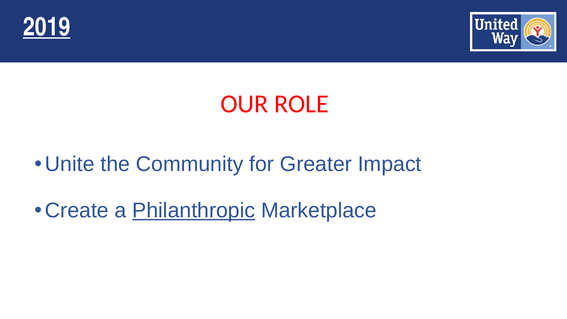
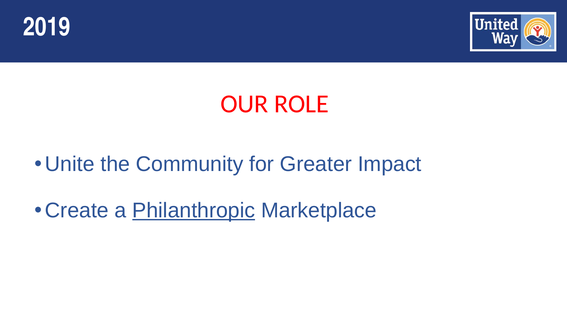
2019 underline: present -> none (47, 27)
